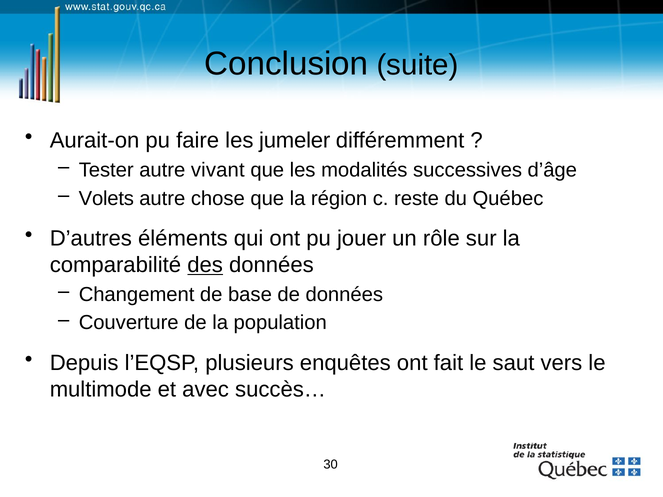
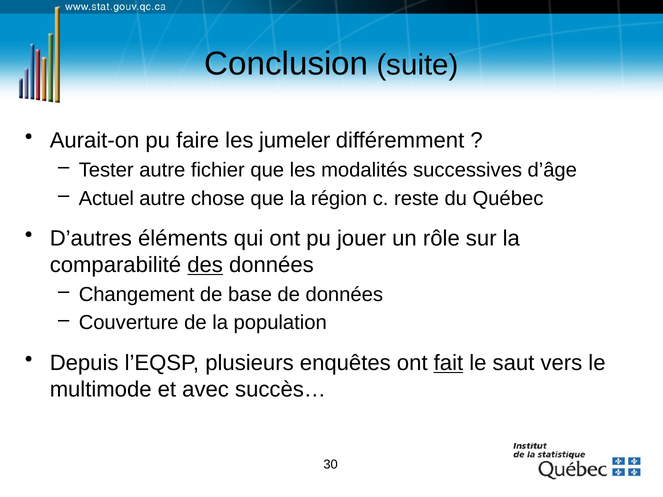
vivant: vivant -> fichier (218, 170)
Volets: Volets -> Actuel (106, 198)
fait underline: none -> present (448, 363)
